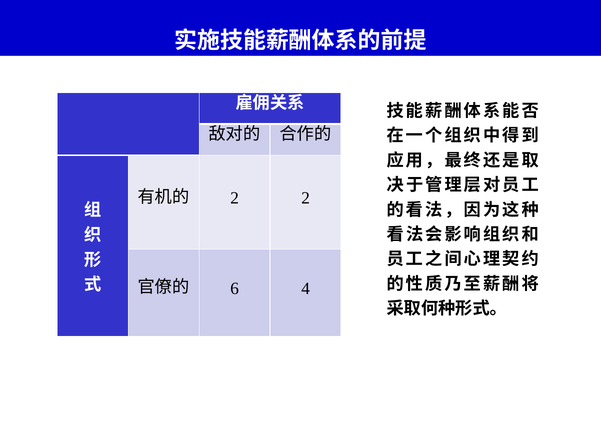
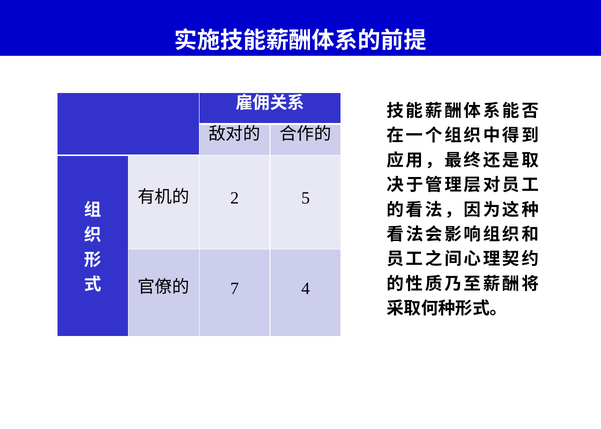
2 2: 2 -> 5 (306, 198)
6: 6 -> 7 (235, 289)
